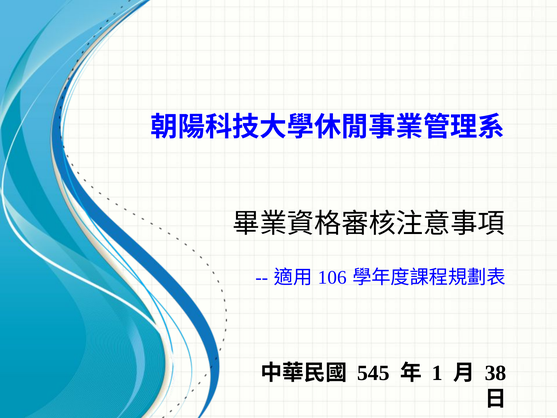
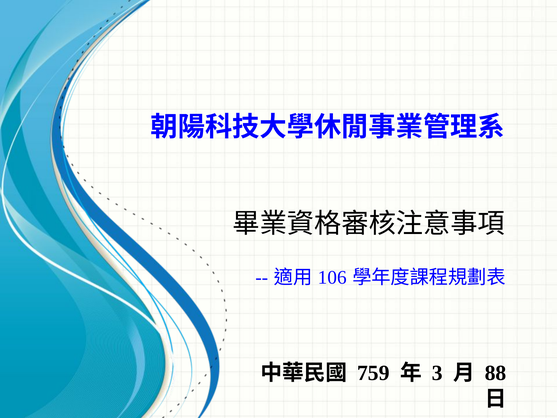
545: 545 -> 759 (373, 373)
1: 1 -> 3 (437, 373)
38: 38 -> 88 (496, 373)
